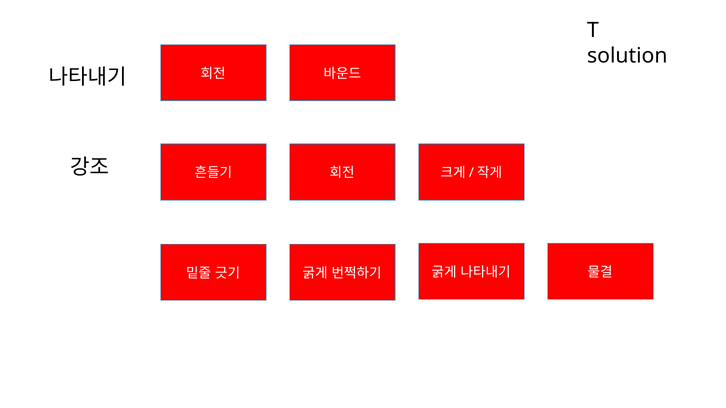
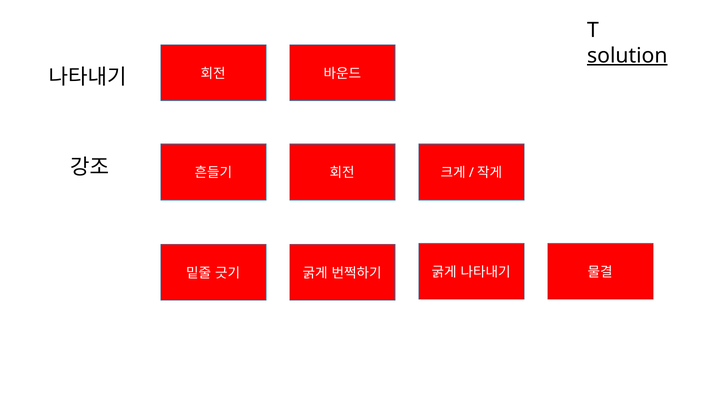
solution underline: none -> present (627, 56)
